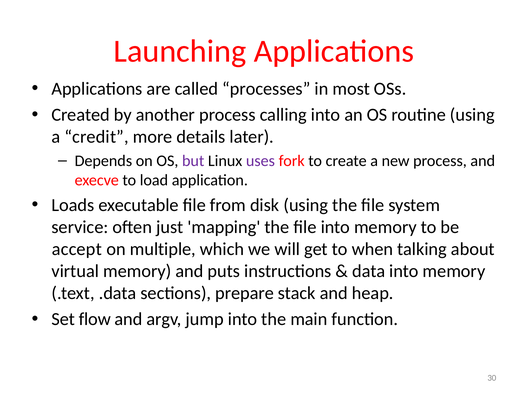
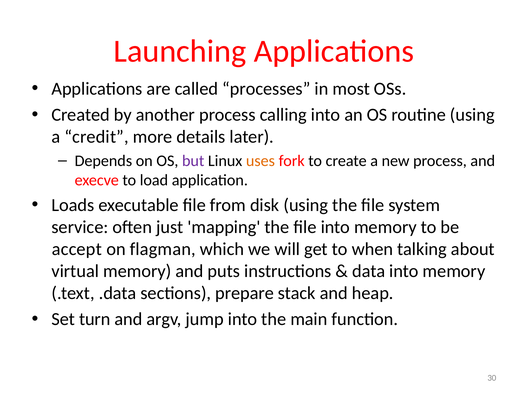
uses colour: purple -> orange (260, 161)
multiple: multiple -> flagman (163, 249)
flow: flow -> turn (95, 319)
